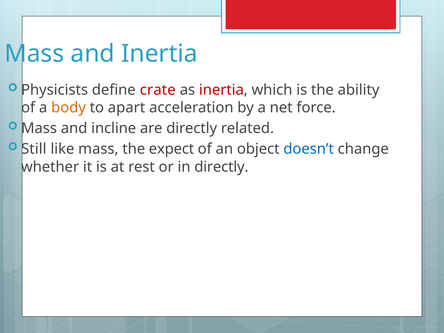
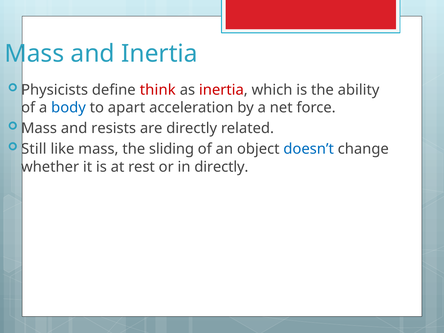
crate: crate -> think (158, 90)
body colour: orange -> blue (69, 108)
incline: incline -> resists (114, 128)
expect: expect -> sliding (171, 149)
